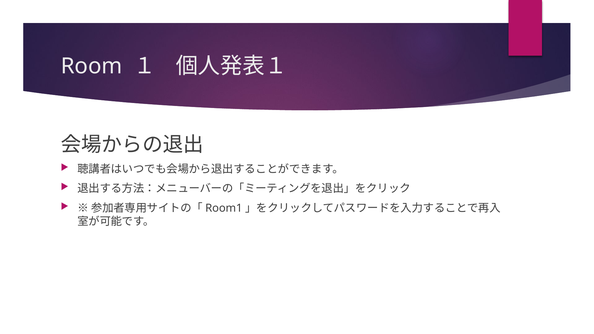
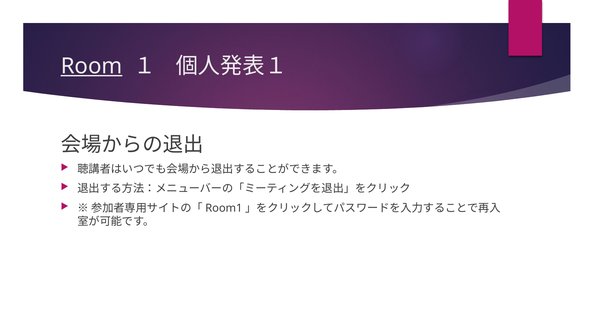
Room underline: none -> present (92, 66)
